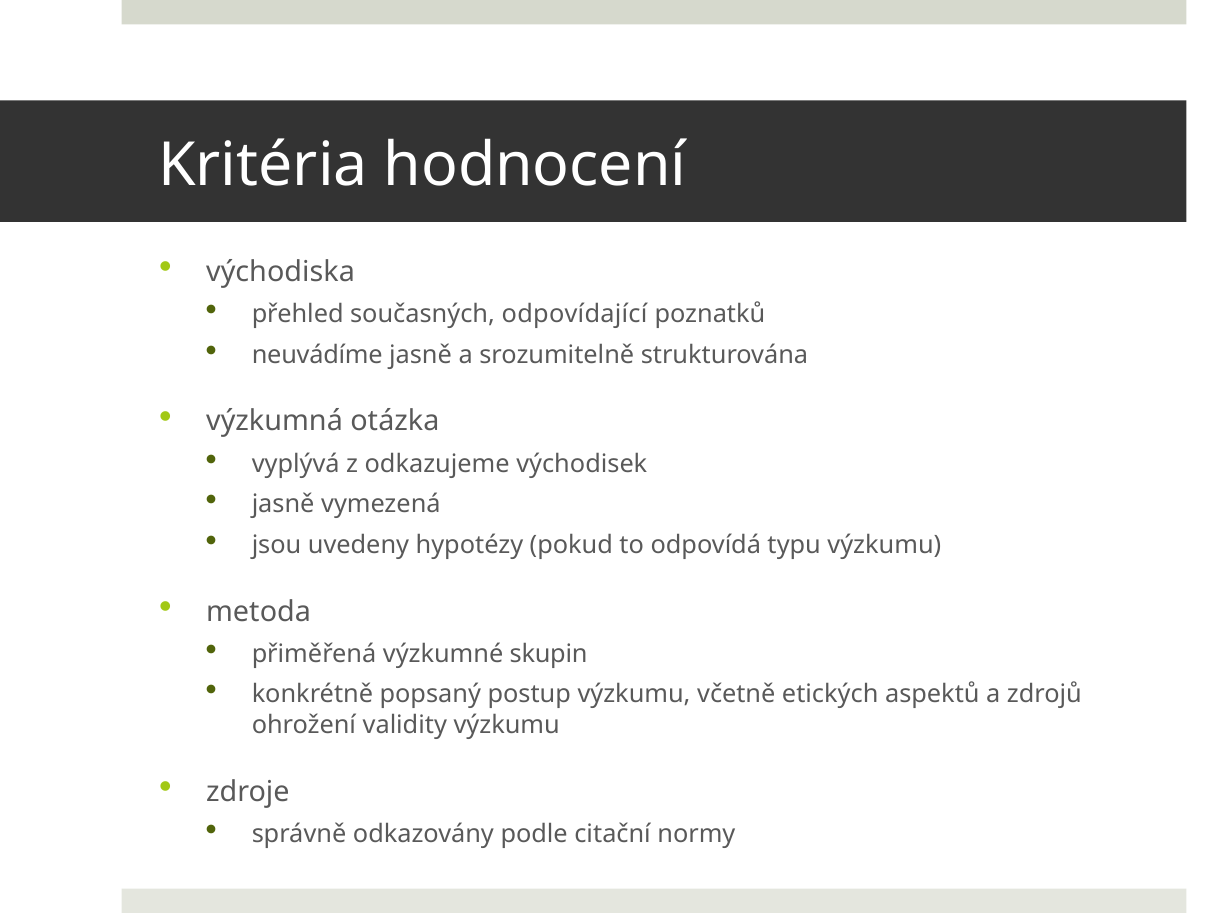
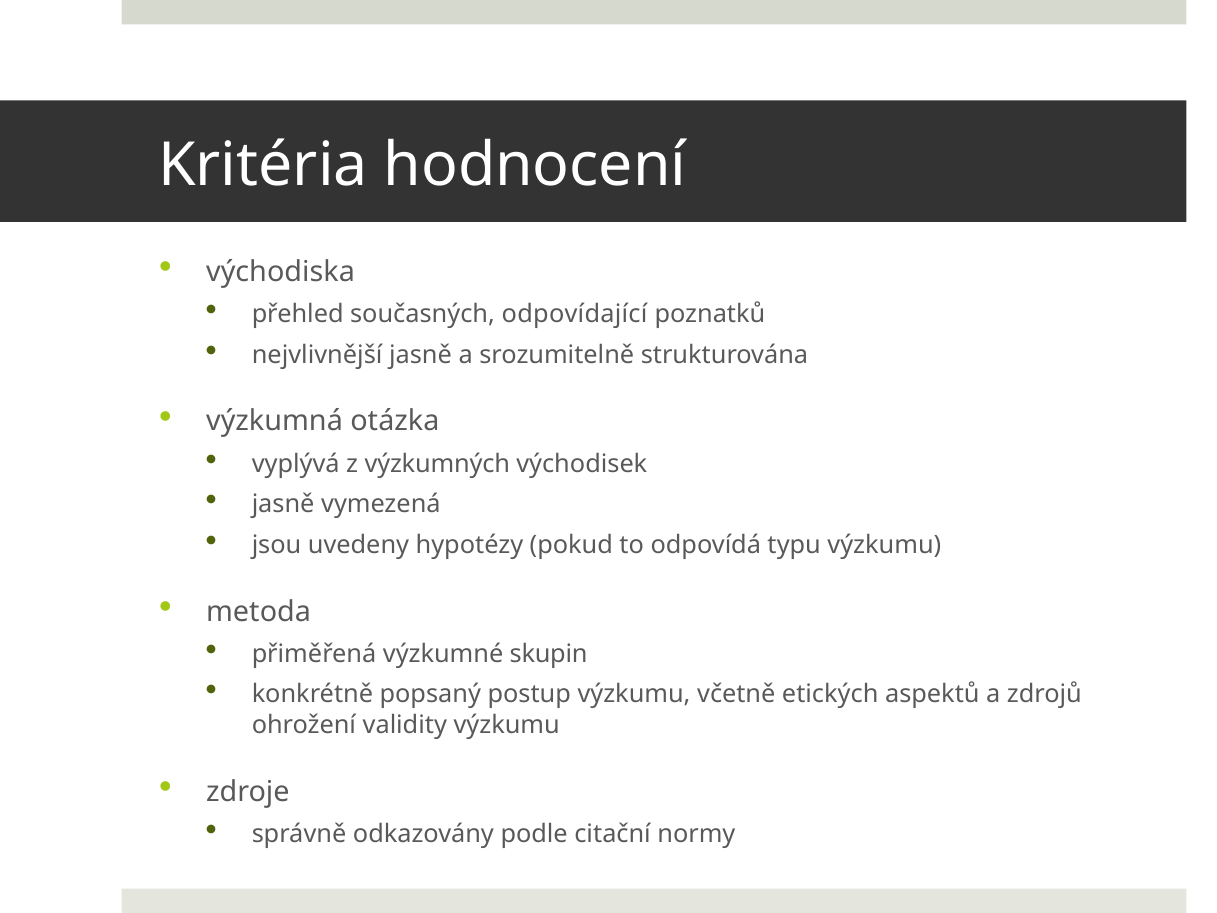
neuvádíme: neuvádíme -> nejvlivnější (317, 355)
odkazujeme: odkazujeme -> výzkumných (437, 464)
